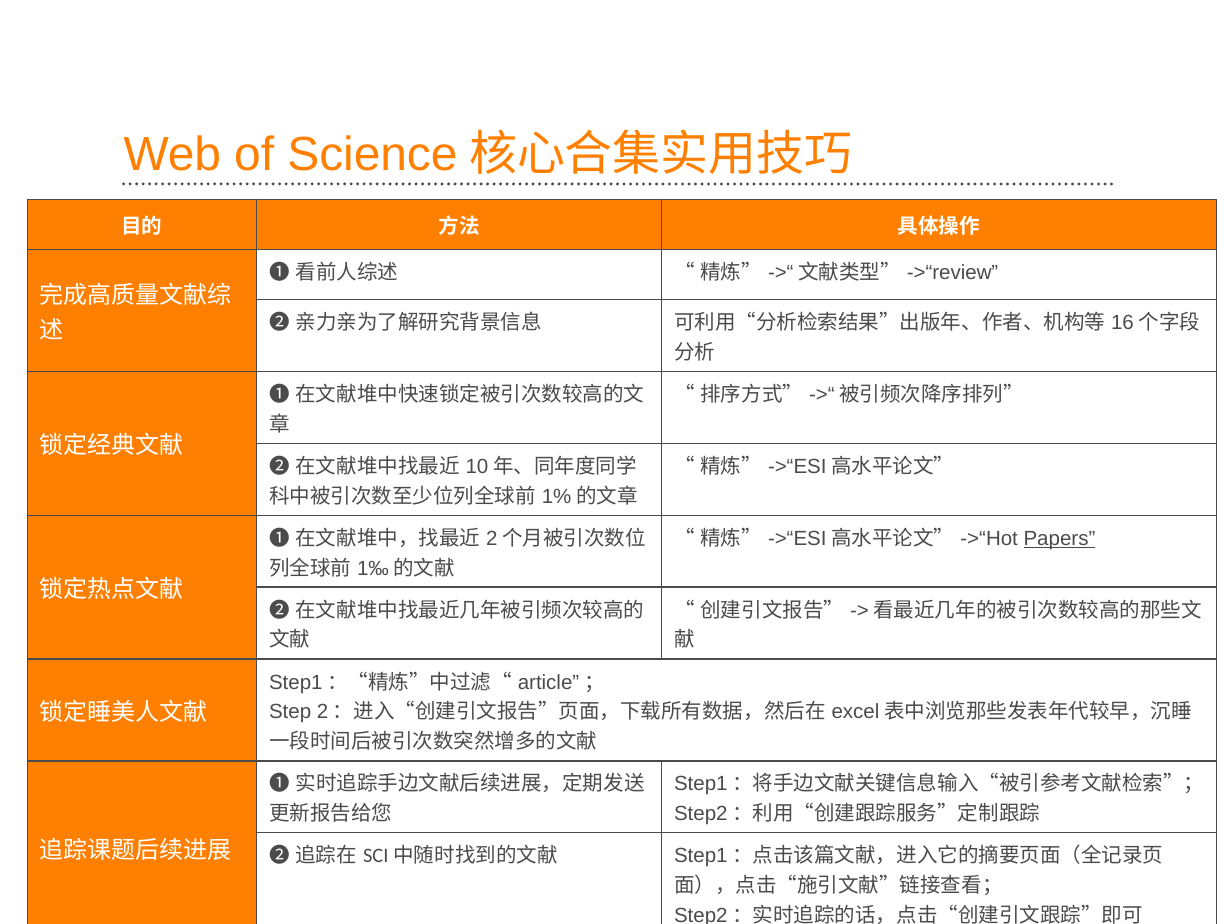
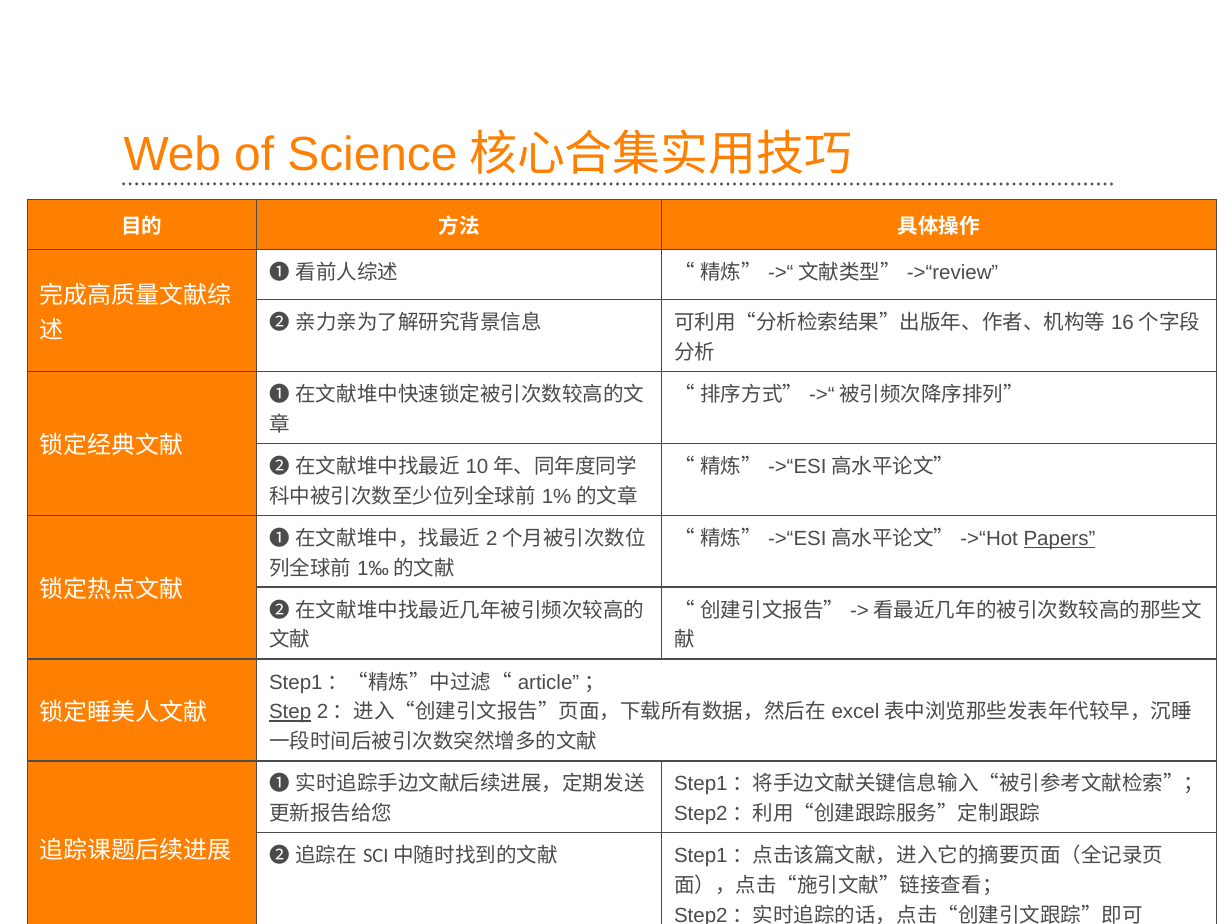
Step underline: none -> present (290, 712)
